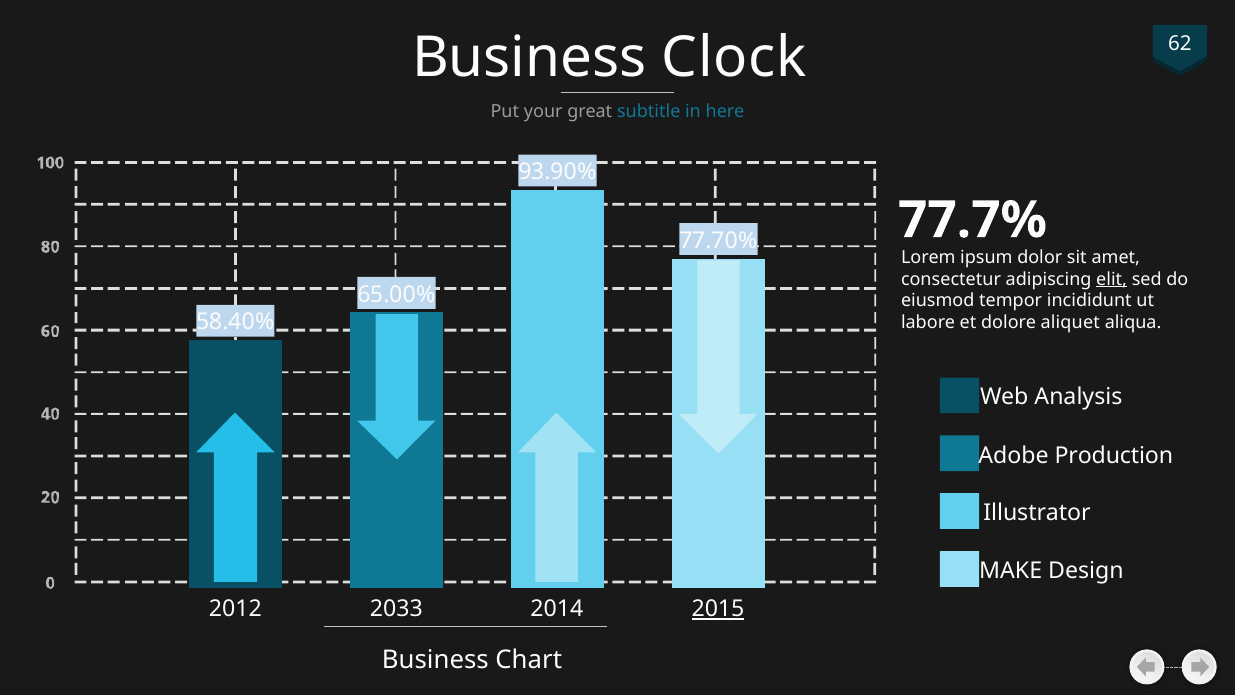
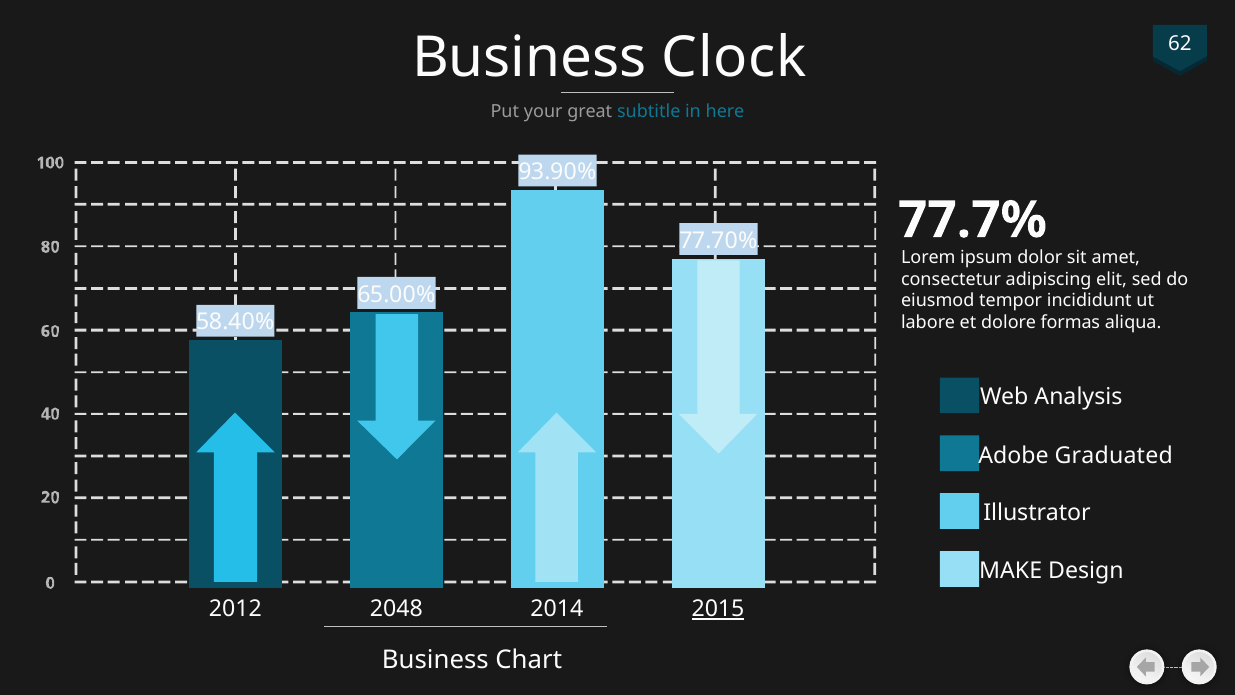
elit underline: present -> none (1112, 279)
aliquet: aliquet -> formas (1070, 322)
Production: Production -> Graduated (1114, 455)
2033: 2033 -> 2048 (396, 609)
